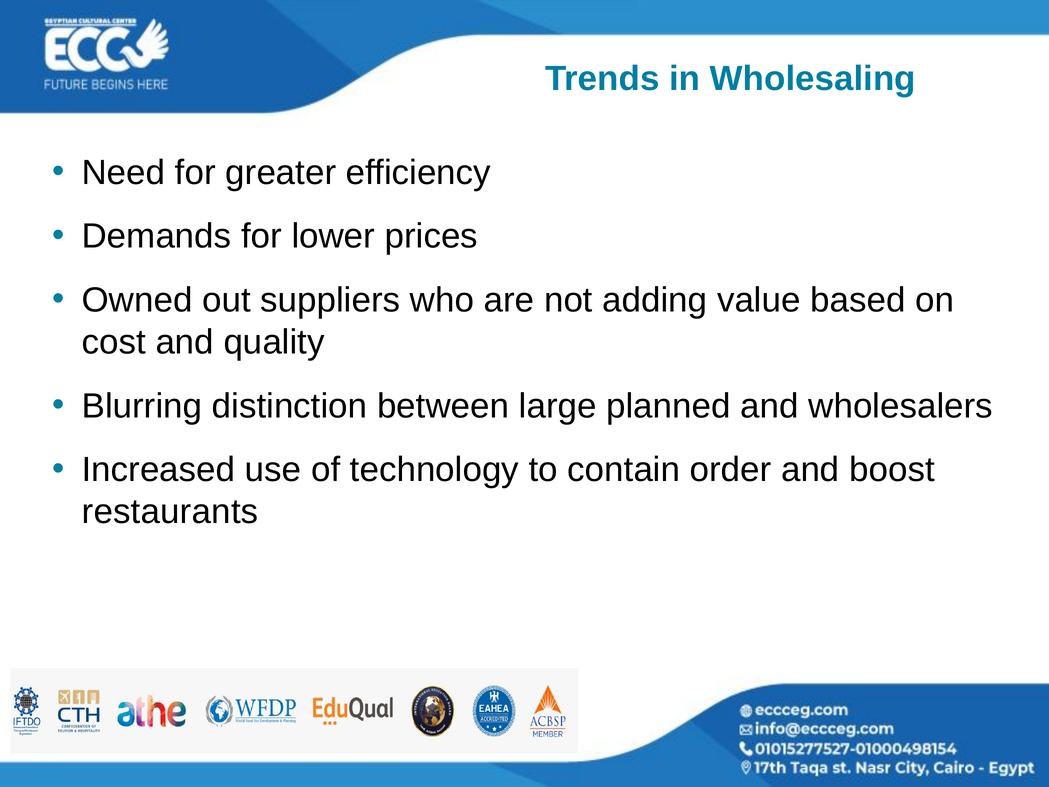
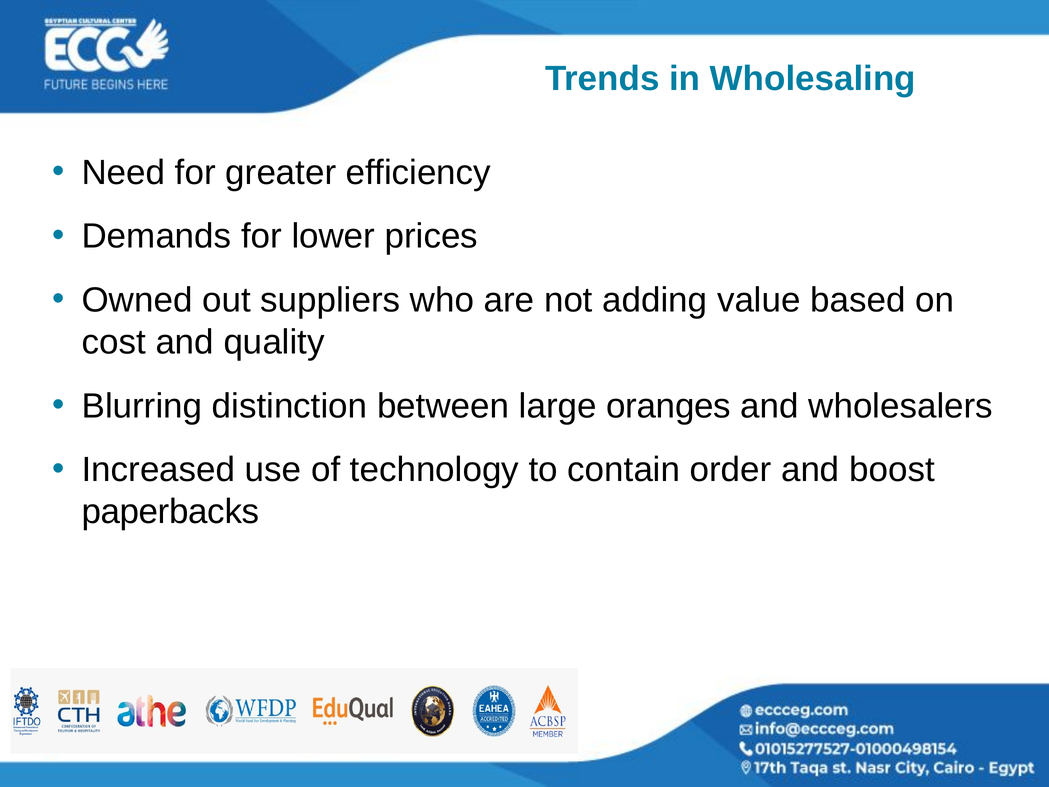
planned: planned -> oranges (669, 406)
restaurants: restaurants -> paperbacks (170, 512)
